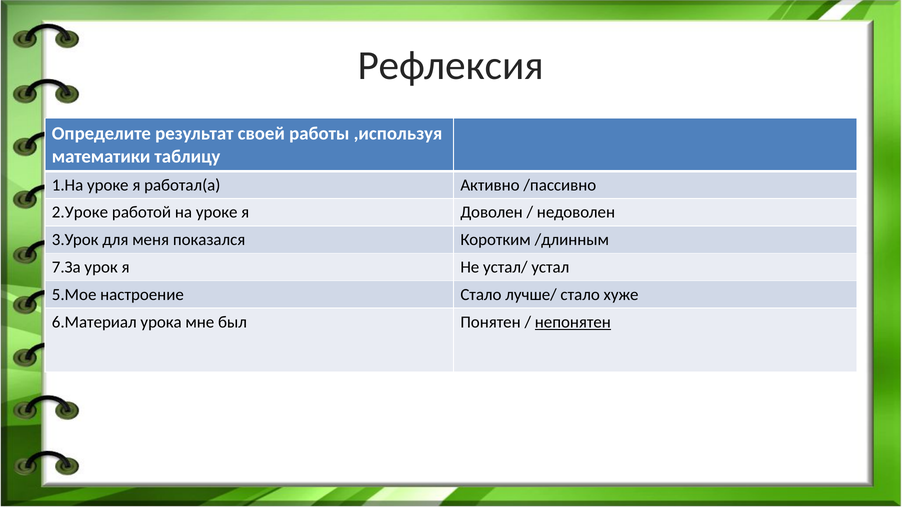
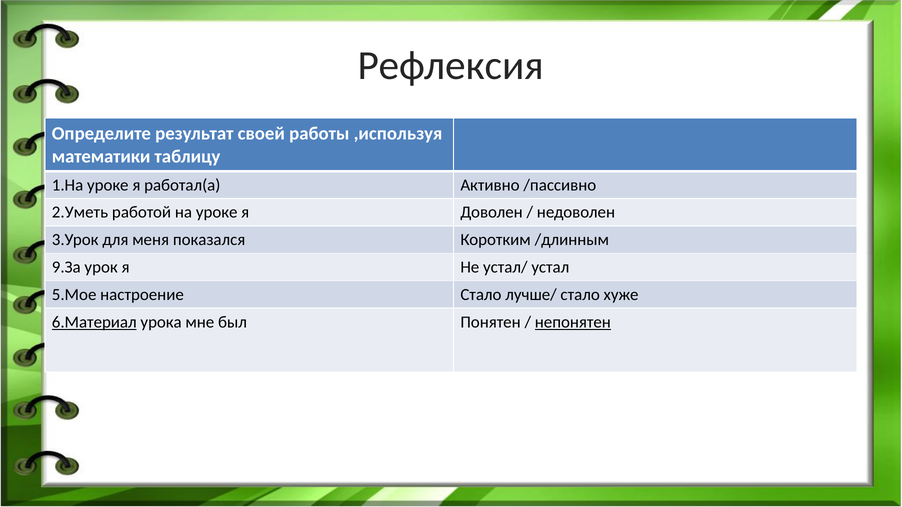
2.Уроке: 2.Уроке -> 2.Уметь (80, 213)
7.За: 7.За -> 9.За (66, 267)
6.Материал underline: none -> present (94, 322)
